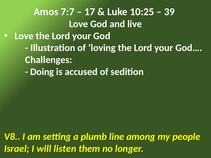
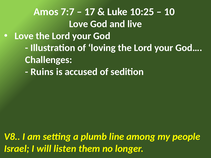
39: 39 -> 10 (169, 12)
Doing: Doing -> Ruins (42, 72)
